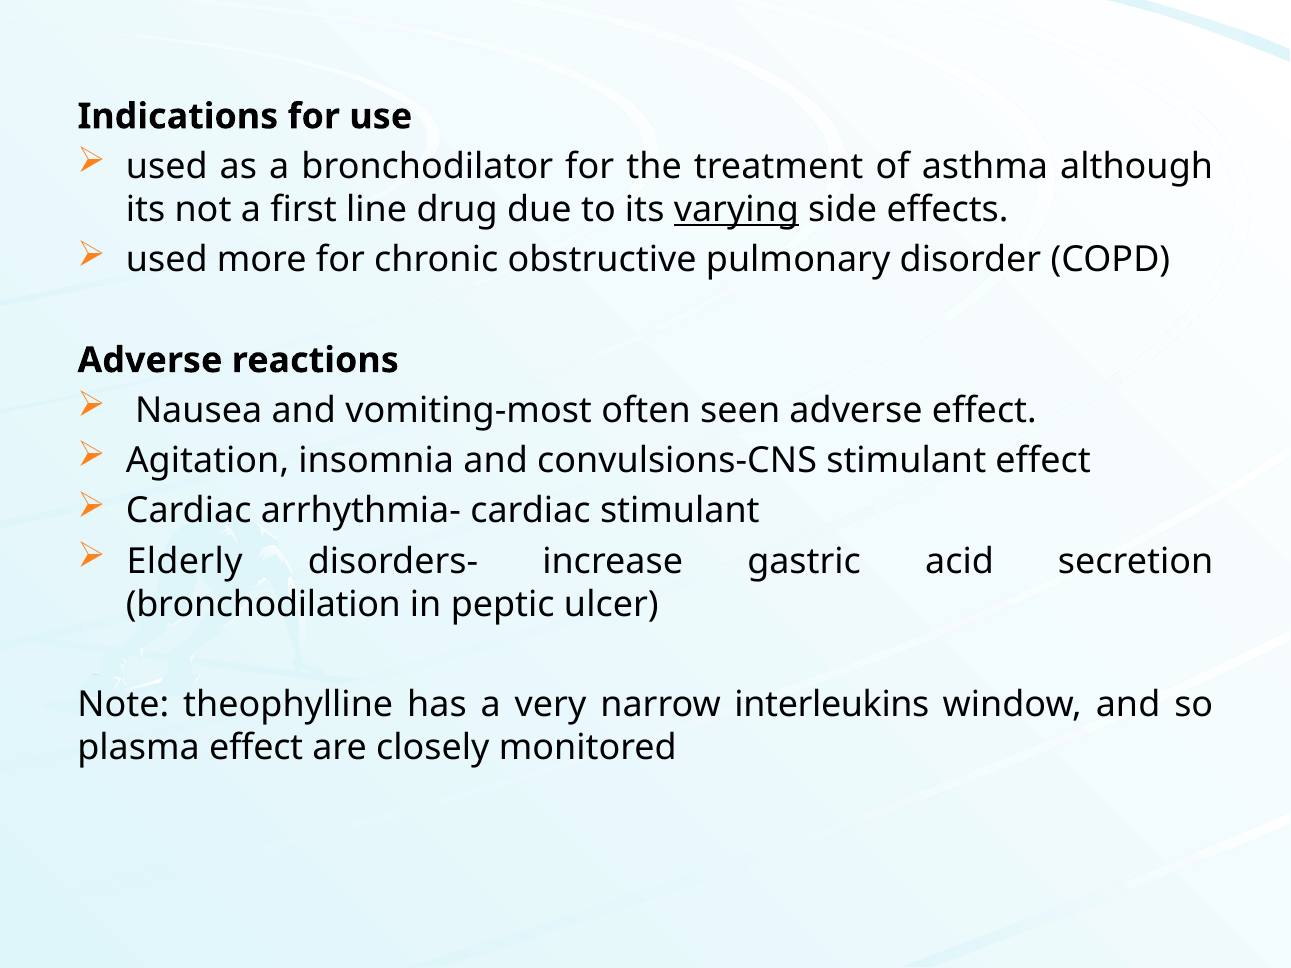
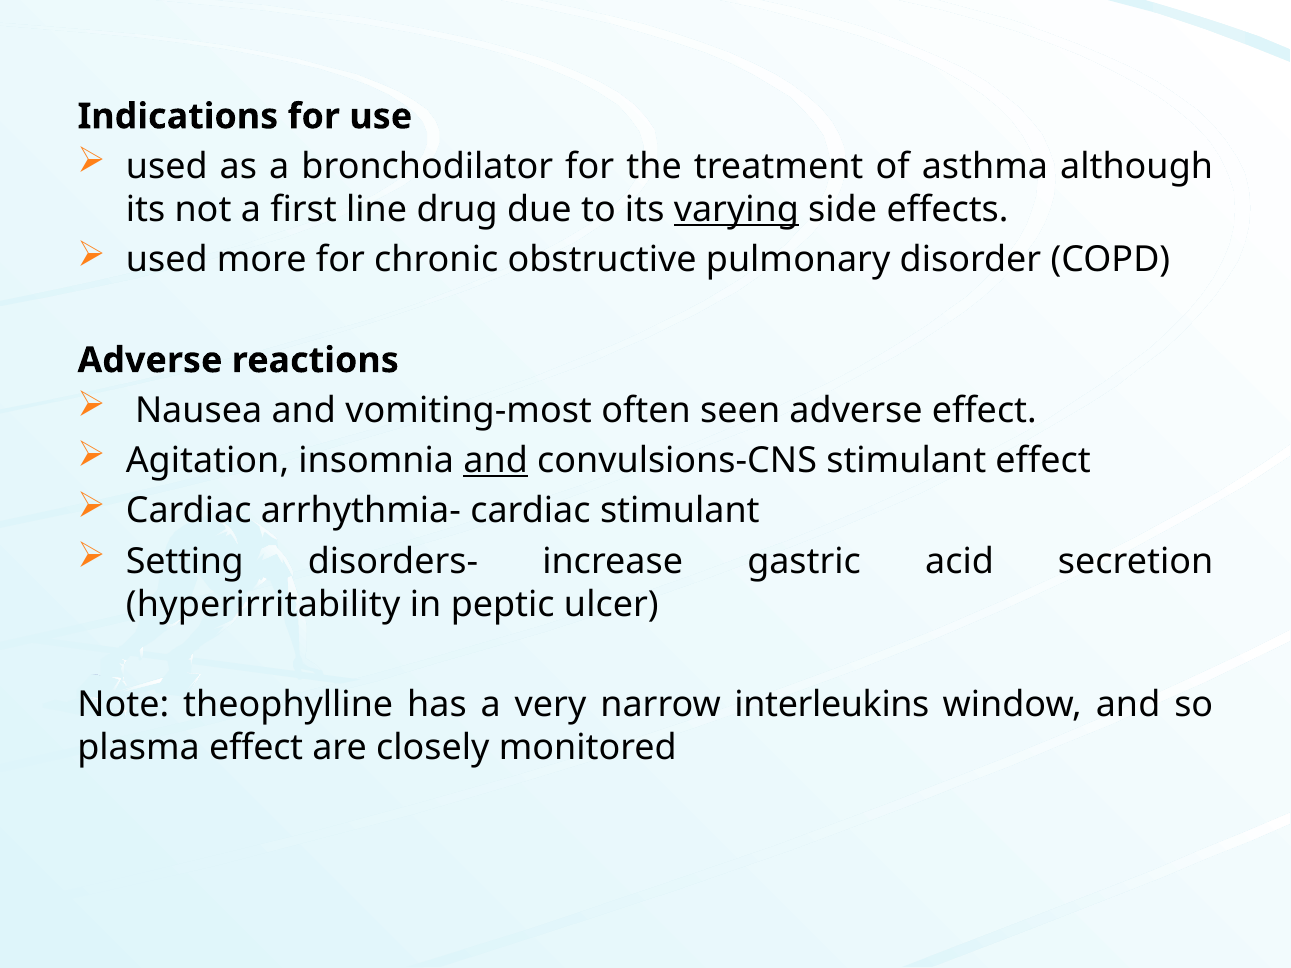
and underline: none -> present (496, 461)
Elderly: Elderly -> Setting (185, 561)
bronchodilation: bronchodilation -> hyperirritability (263, 604)
